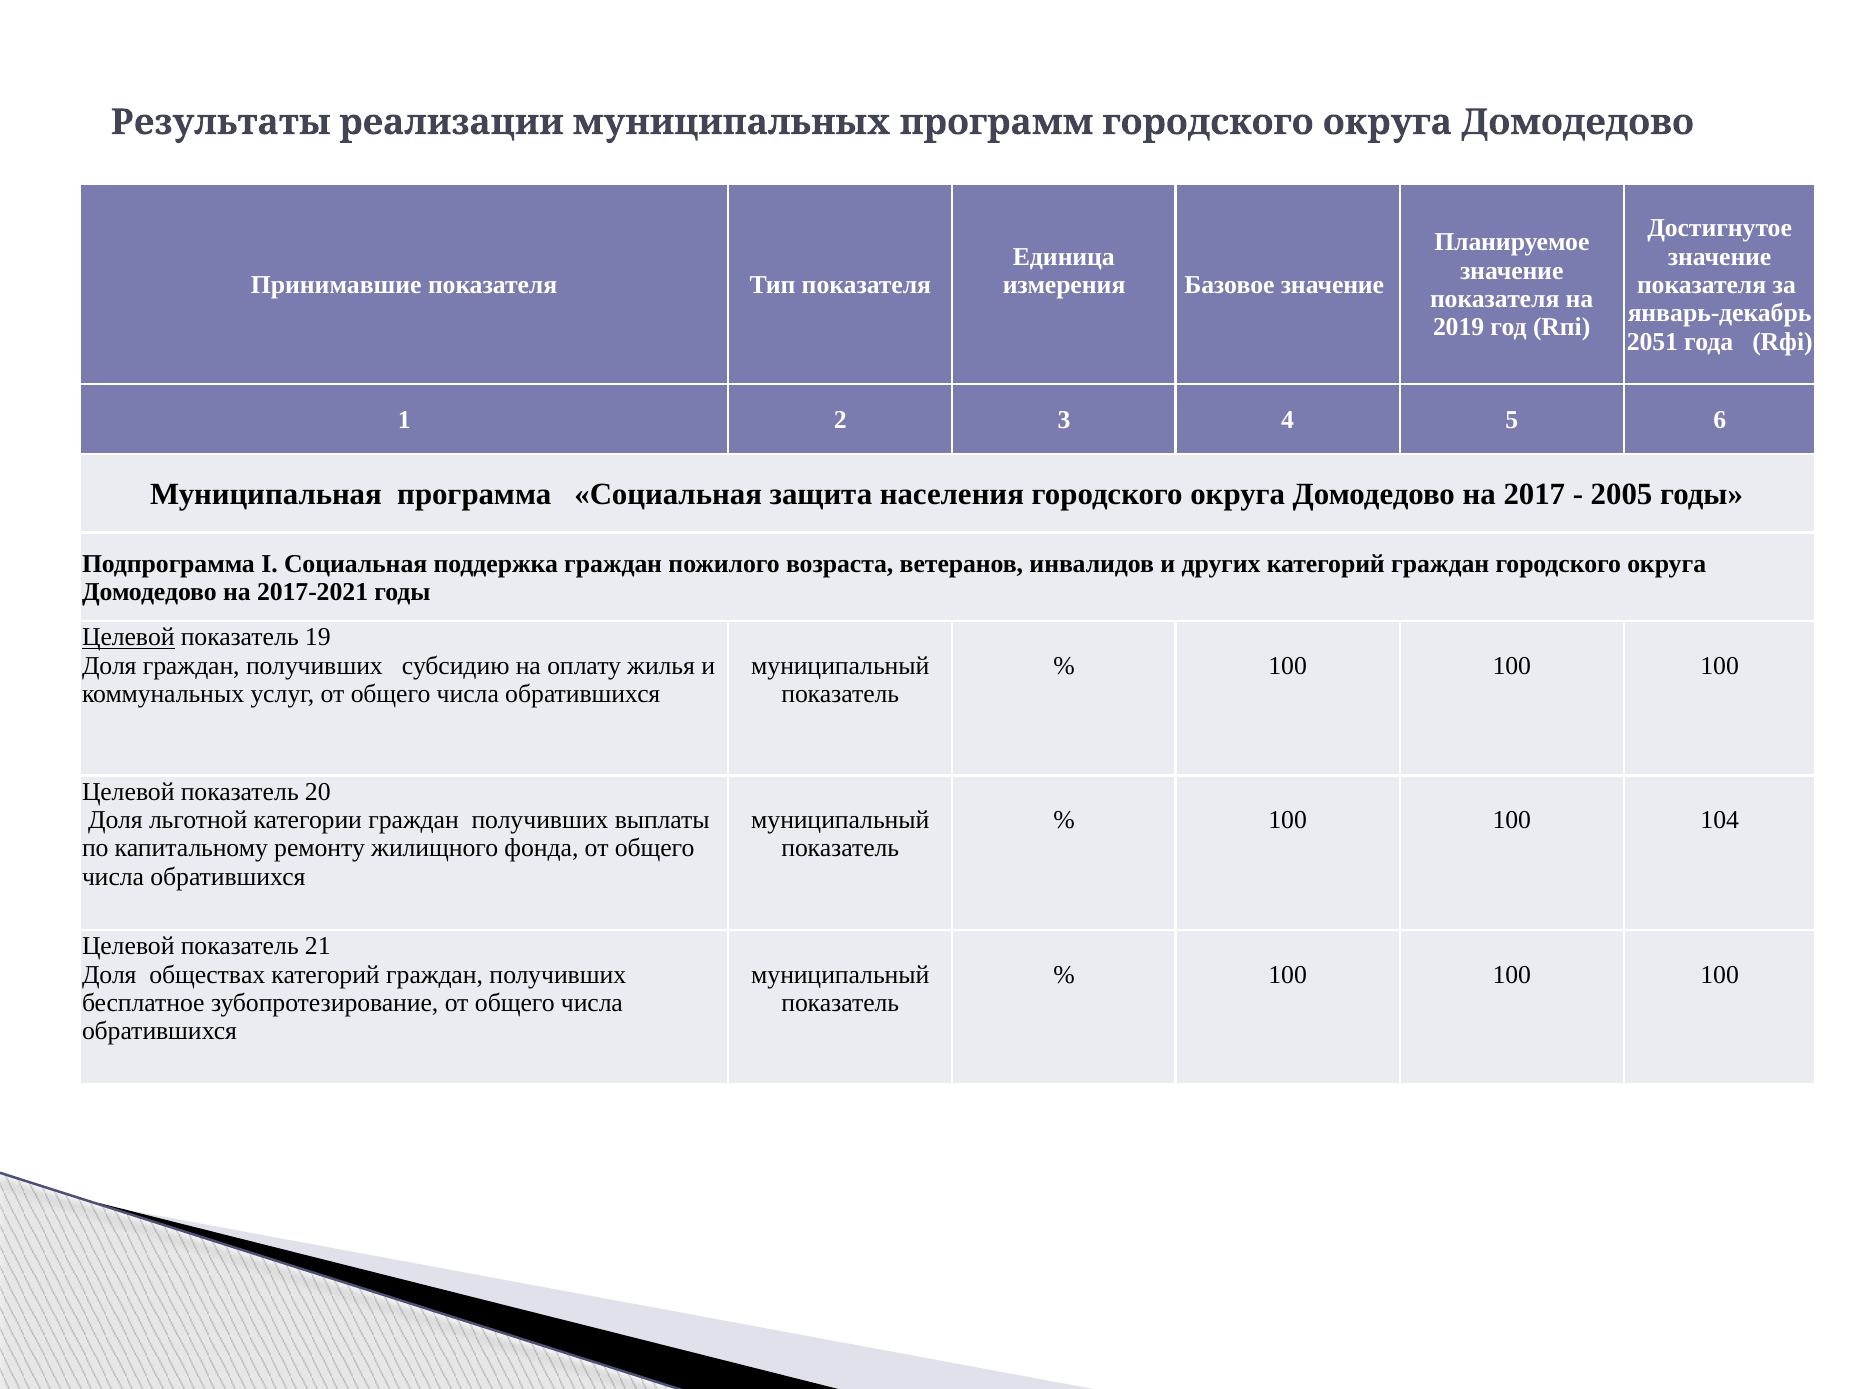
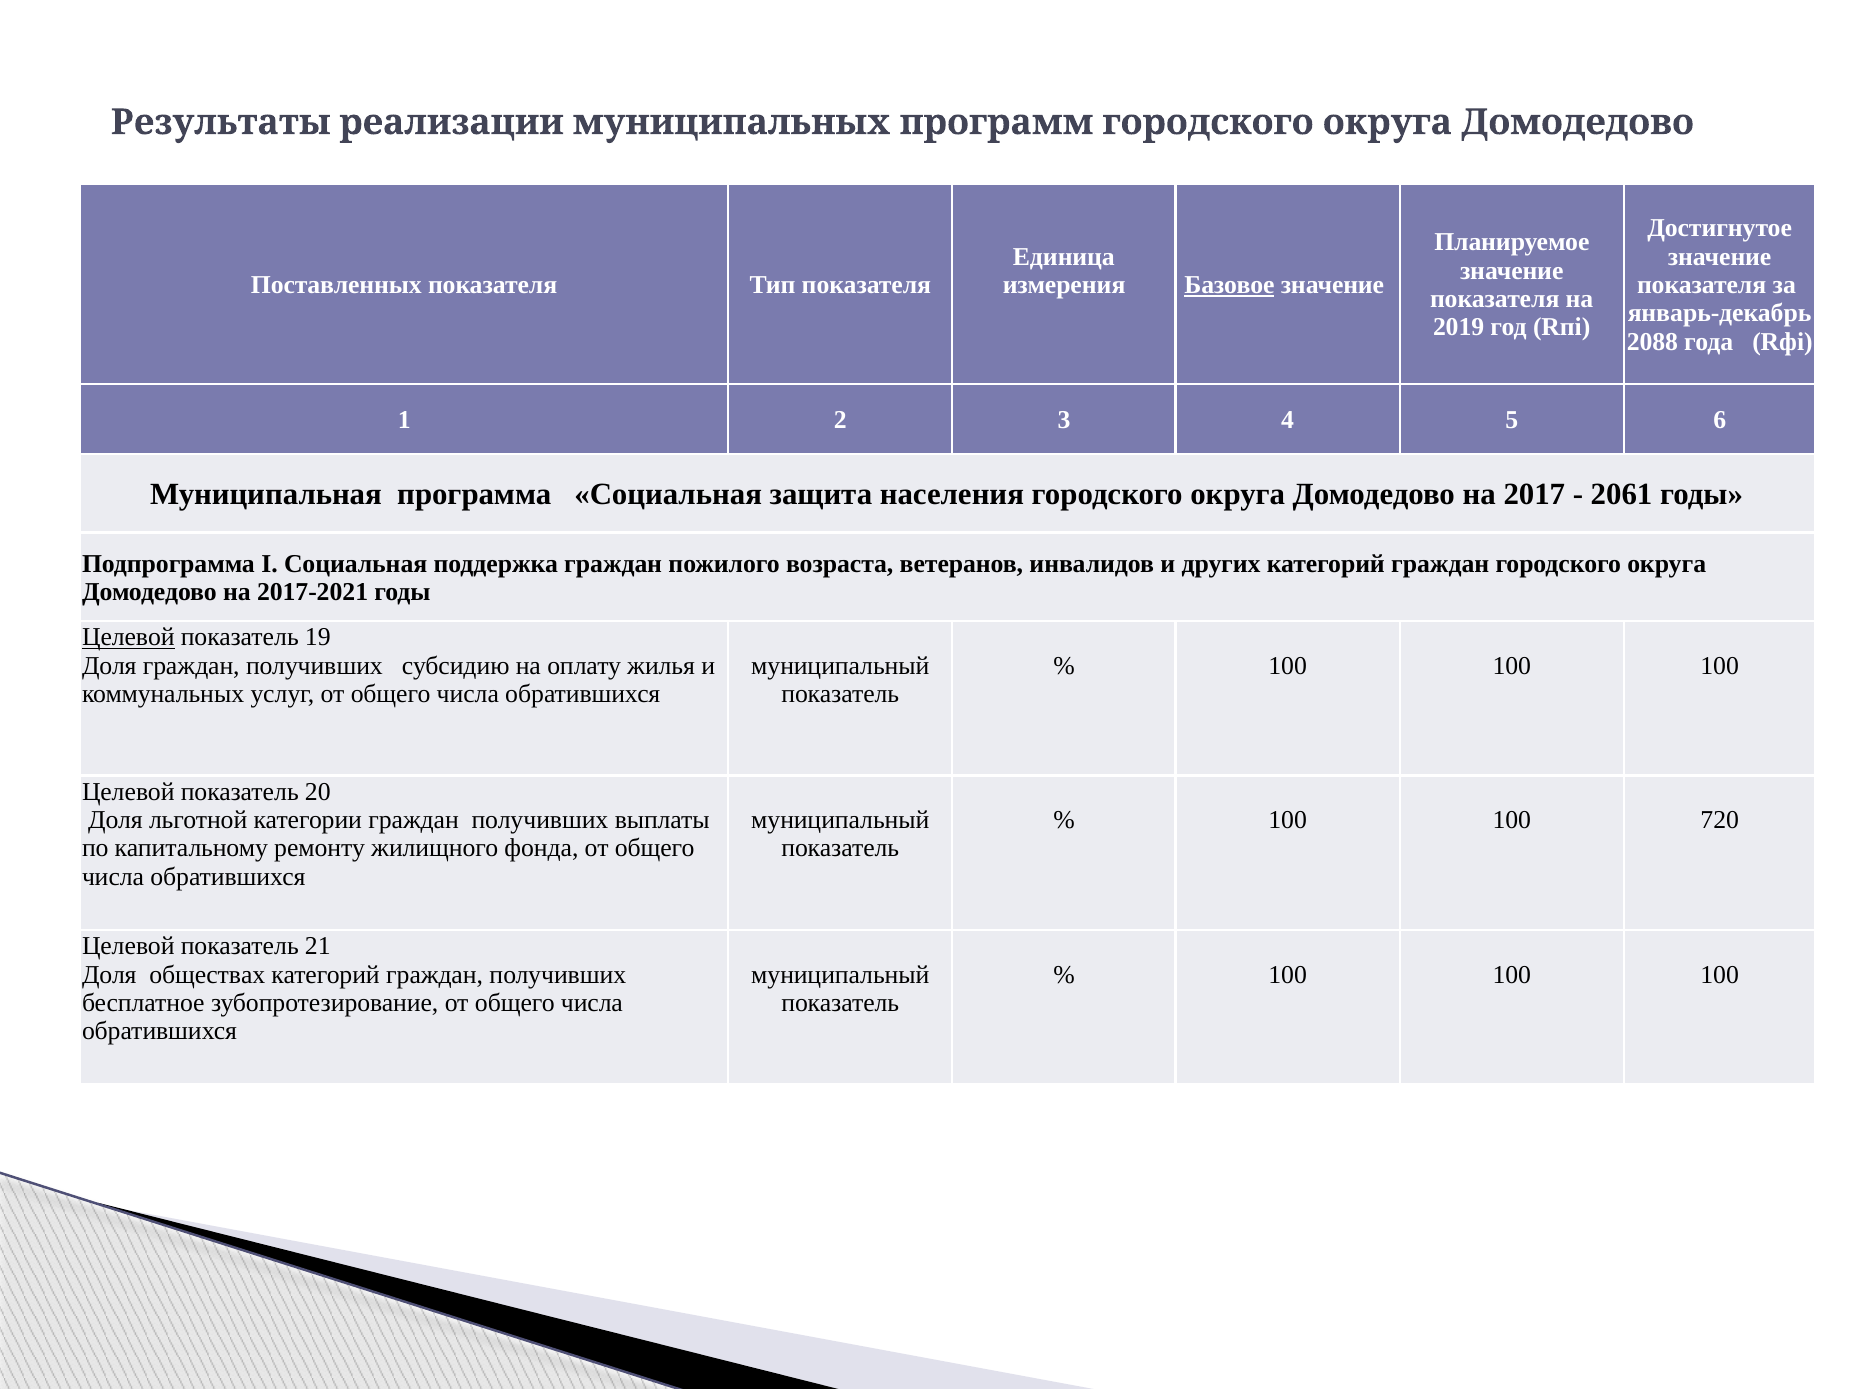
Принимавшие: Принимавшие -> Поставленных (336, 285)
Базовое underline: none -> present (1229, 285)
2051: 2051 -> 2088 (1652, 342)
2005: 2005 -> 2061 (1622, 494)
104: 104 -> 720 (1720, 820)
